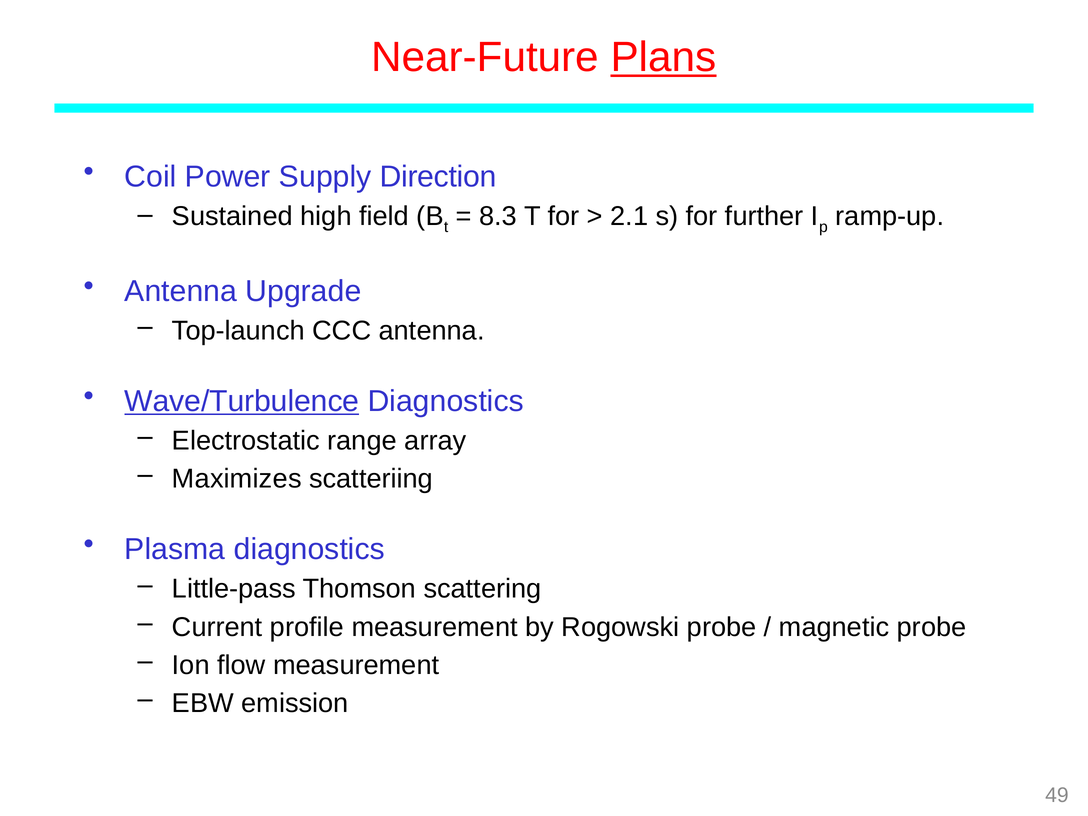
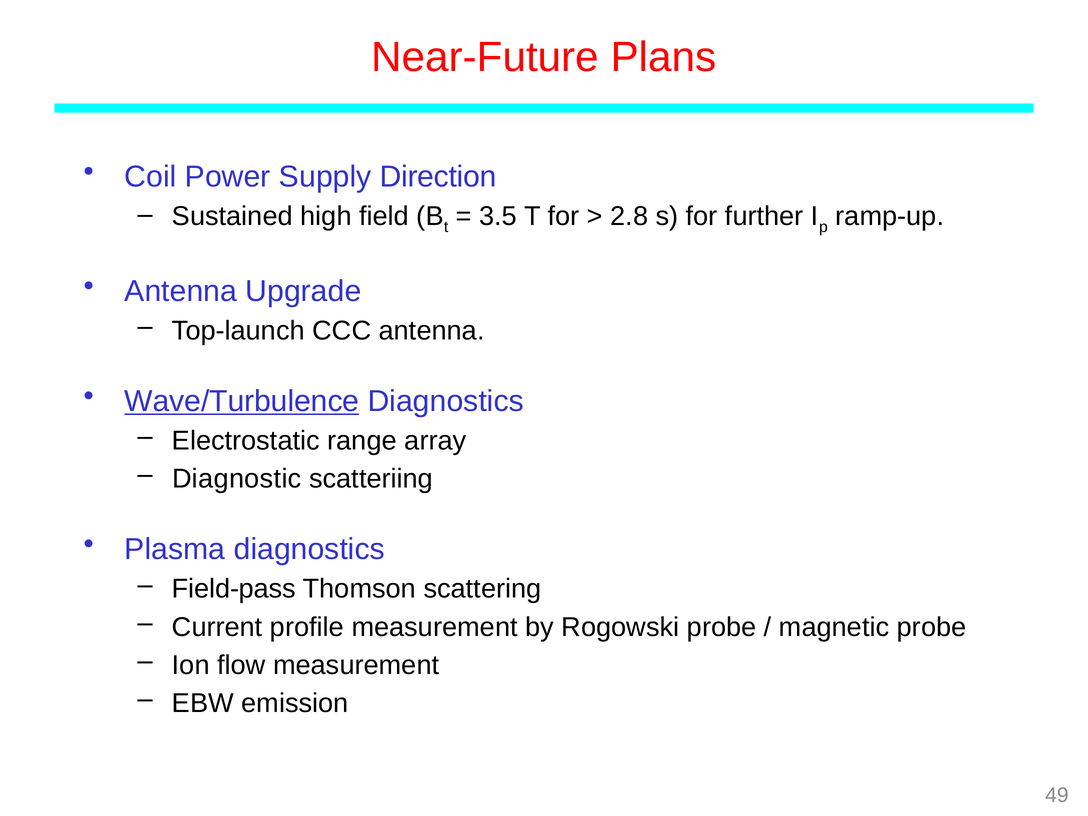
Plans underline: present -> none (663, 57)
8.3: 8.3 -> 3.5 (498, 216)
2.1: 2.1 -> 2.8 (629, 216)
Maximizes: Maximizes -> Diagnostic (237, 479)
Little-pass: Little-pass -> Field-pass (234, 589)
